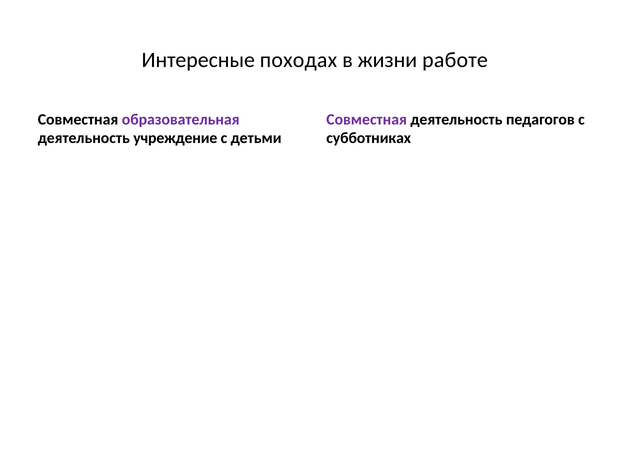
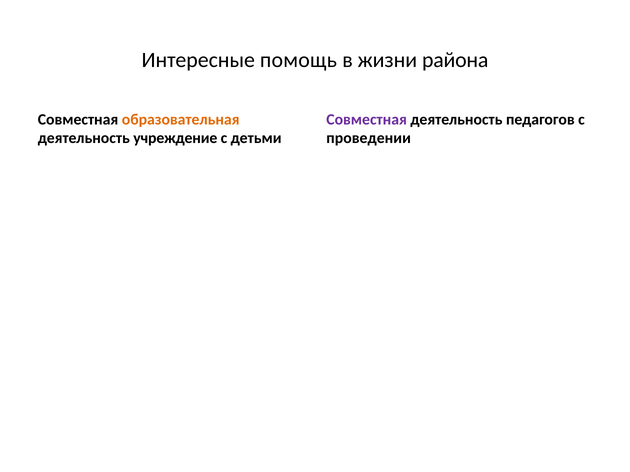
походах: походах -> помощь (298, 60)
работе: работе -> района (455, 60)
образовательная colour: purple -> orange (181, 119)
субботниках: субботниках -> проведении (369, 138)
